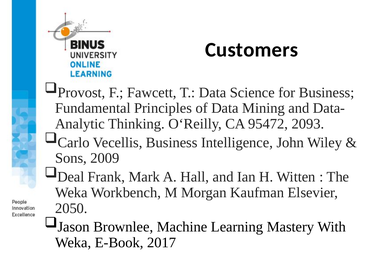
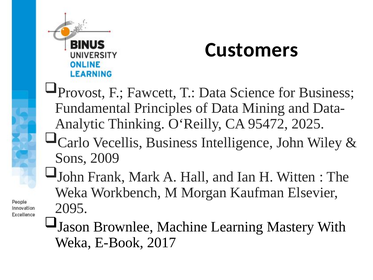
2093: 2093 -> 2025 (308, 124)
Deal: Deal -> John (71, 177)
2050: 2050 -> 2095 (71, 208)
